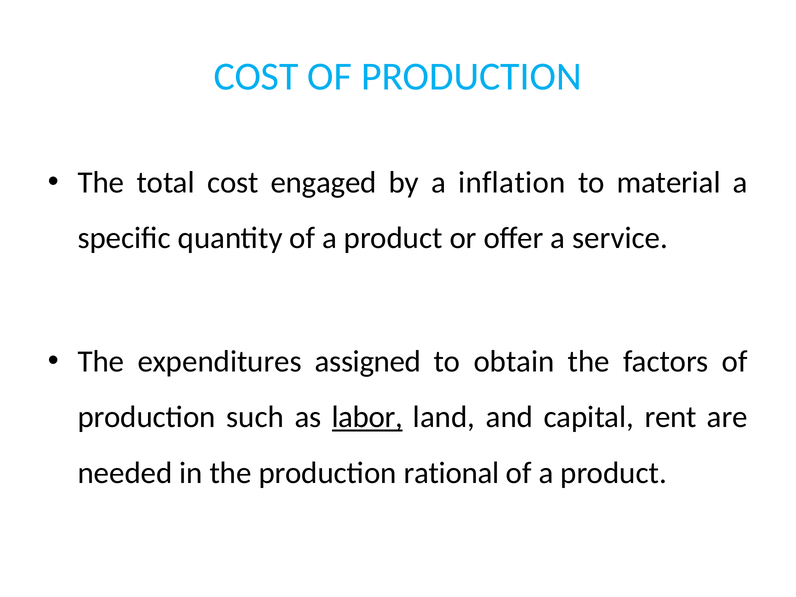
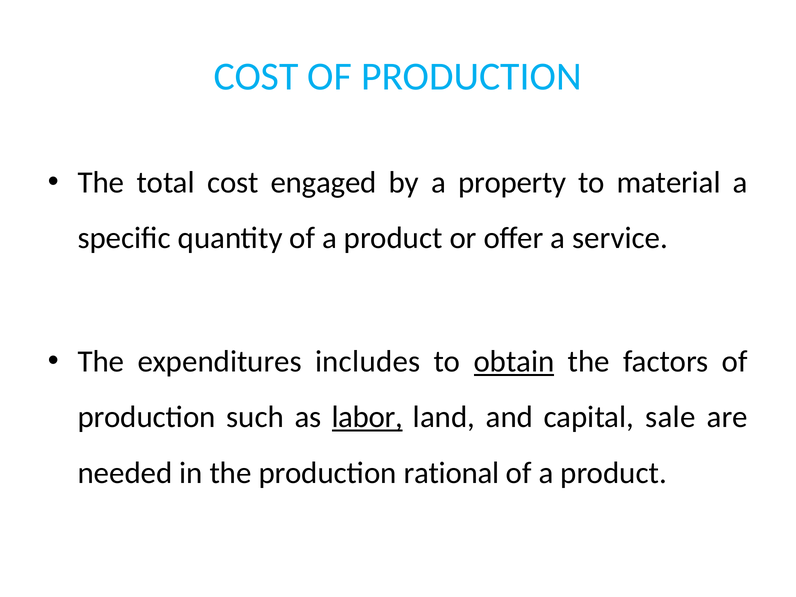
inflation: inflation -> property (512, 182)
assigned: assigned -> includes (368, 362)
obtain underline: none -> present (514, 362)
rent: rent -> sale (670, 417)
